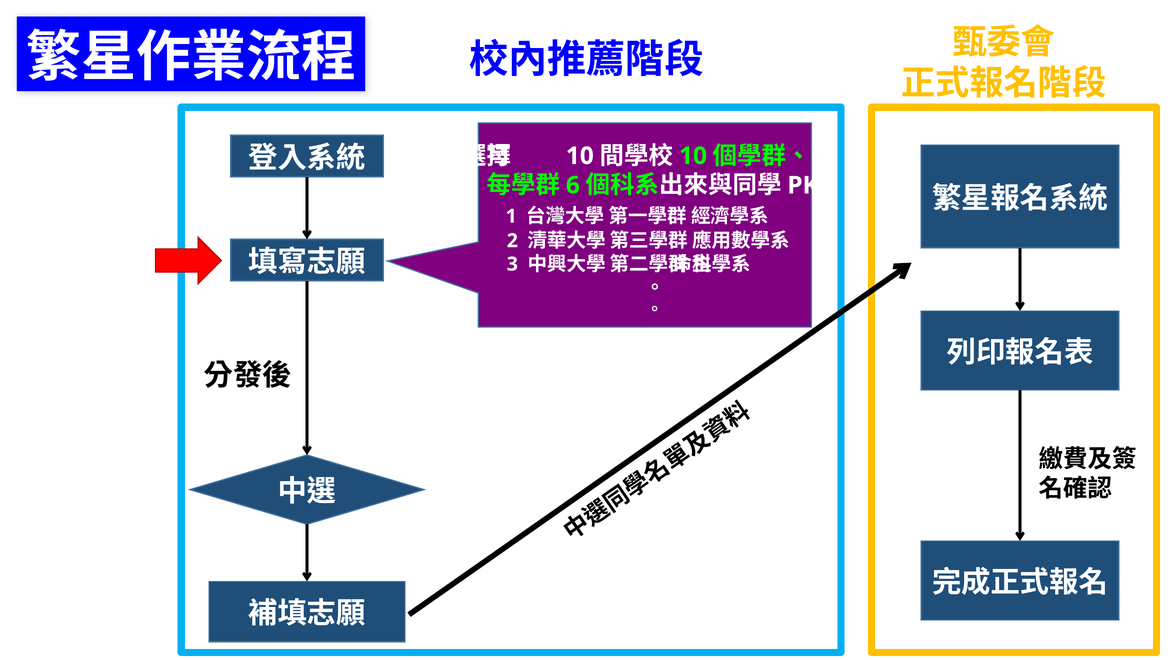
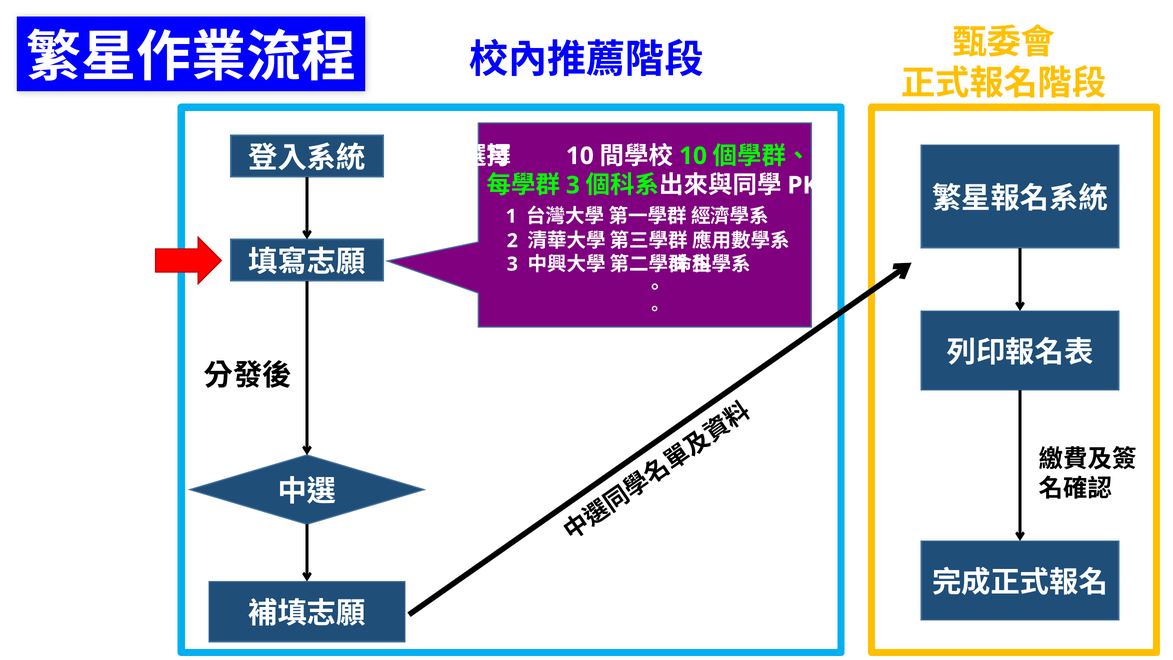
6: 6 -> 3 (573, 185)
